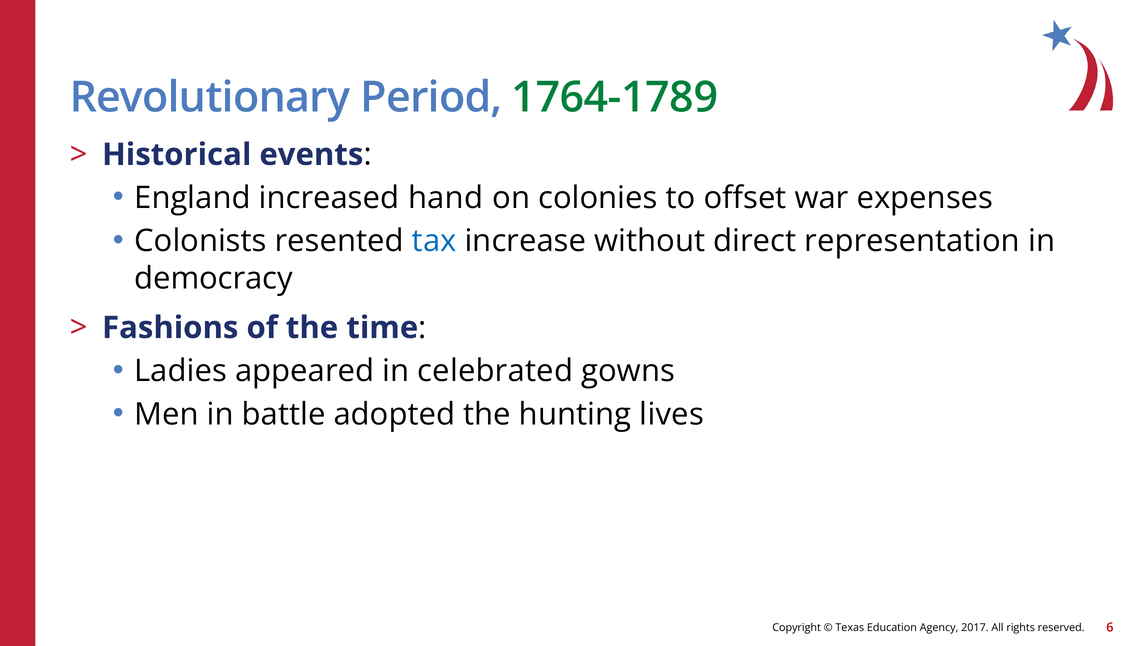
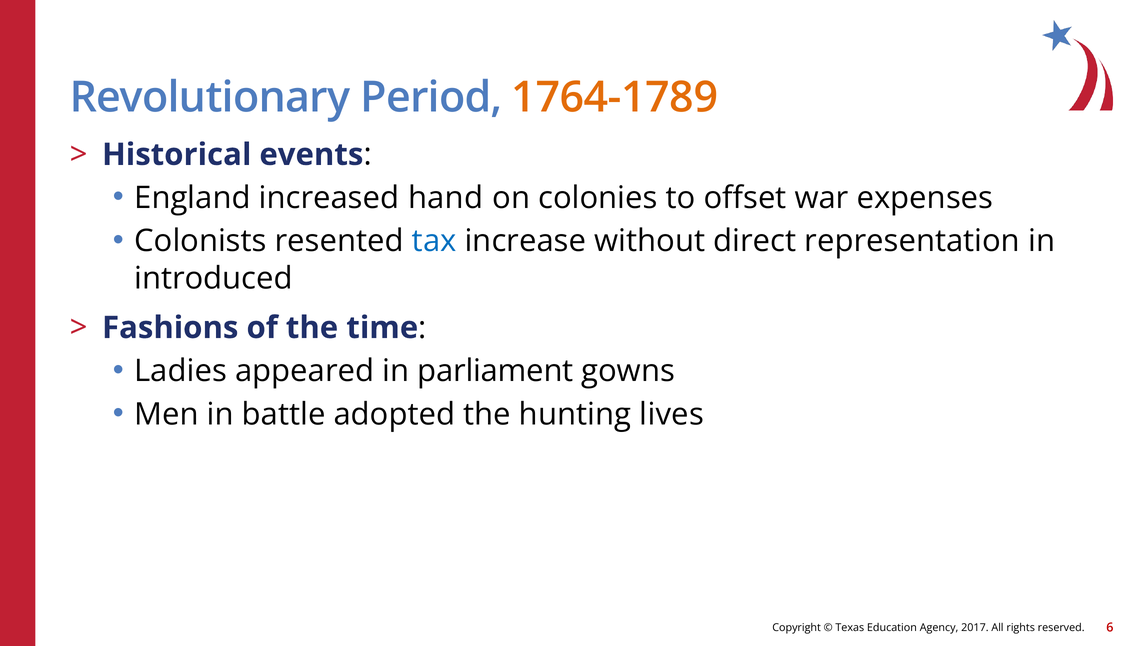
1764-1789 colour: green -> orange (615, 97)
democracy: democracy -> introduced (213, 278)
celebrated: celebrated -> parliament (495, 371)
